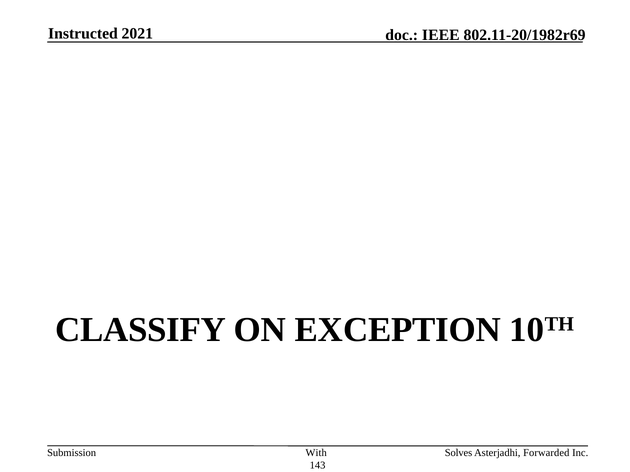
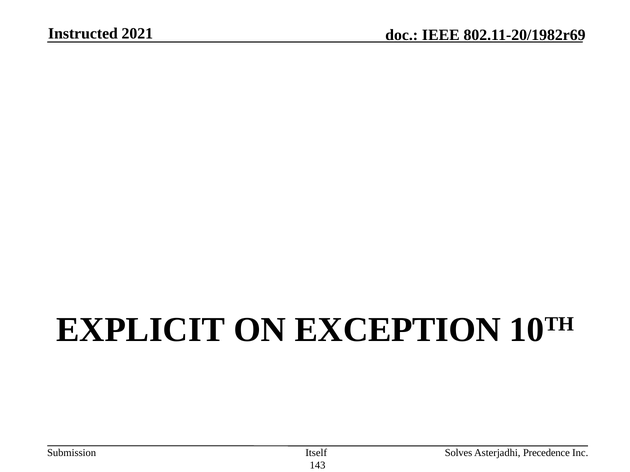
CLASSIFY: CLASSIFY -> EXPLICIT (141, 330)
With: With -> Itself (316, 453)
Forwarded: Forwarded -> Precedence (546, 453)
